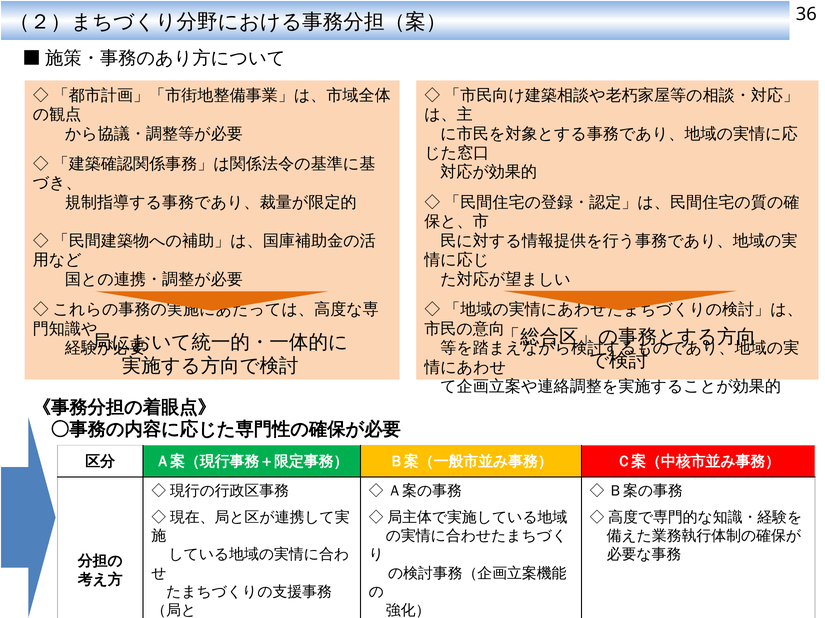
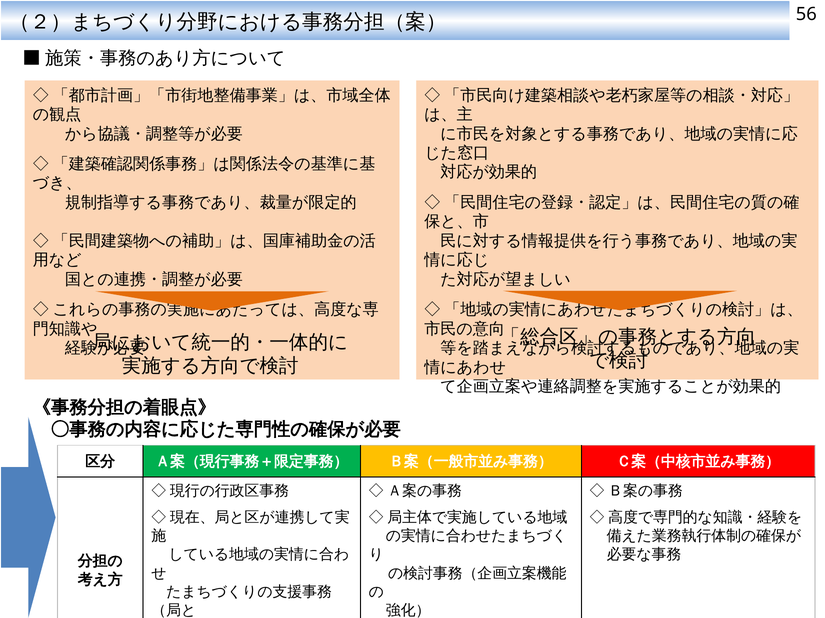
36: 36 -> 56 (806, 14)
